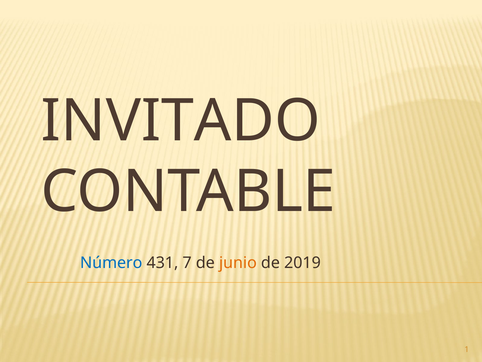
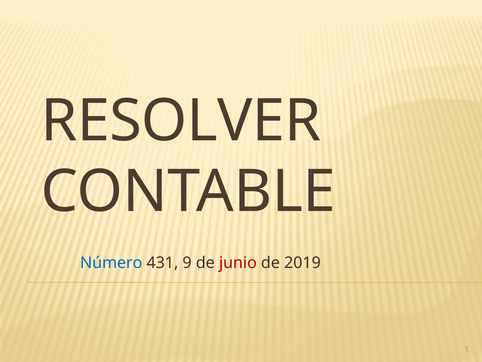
INVITADO: INVITADO -> RESOLVER (181, 121)
7: 7 -> 9 (187, 262)
junio colour: orange -> red (238, 262)
